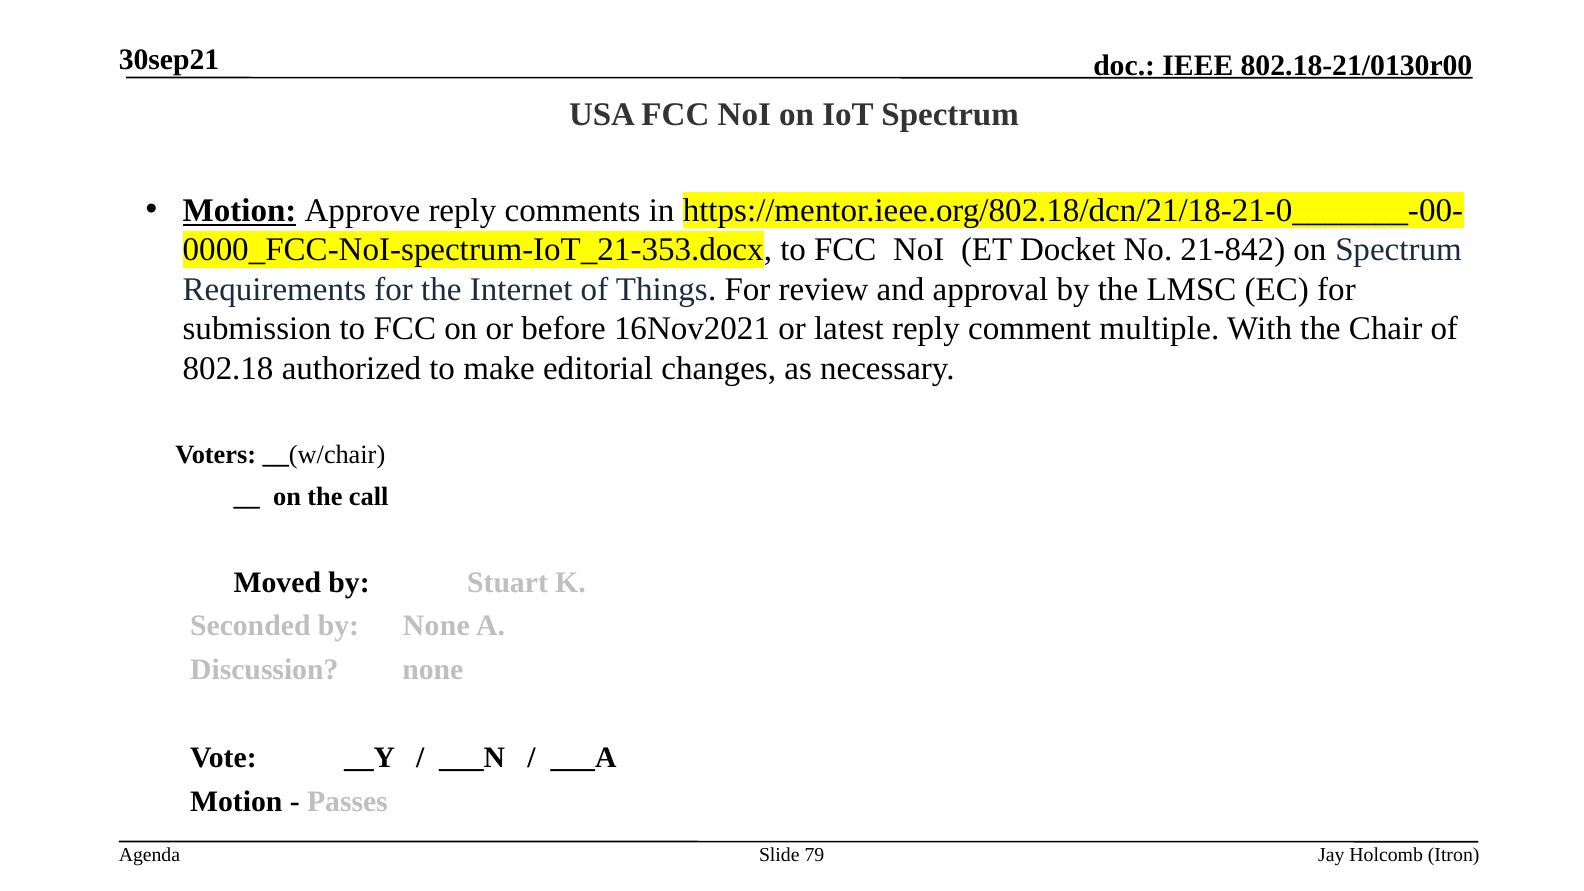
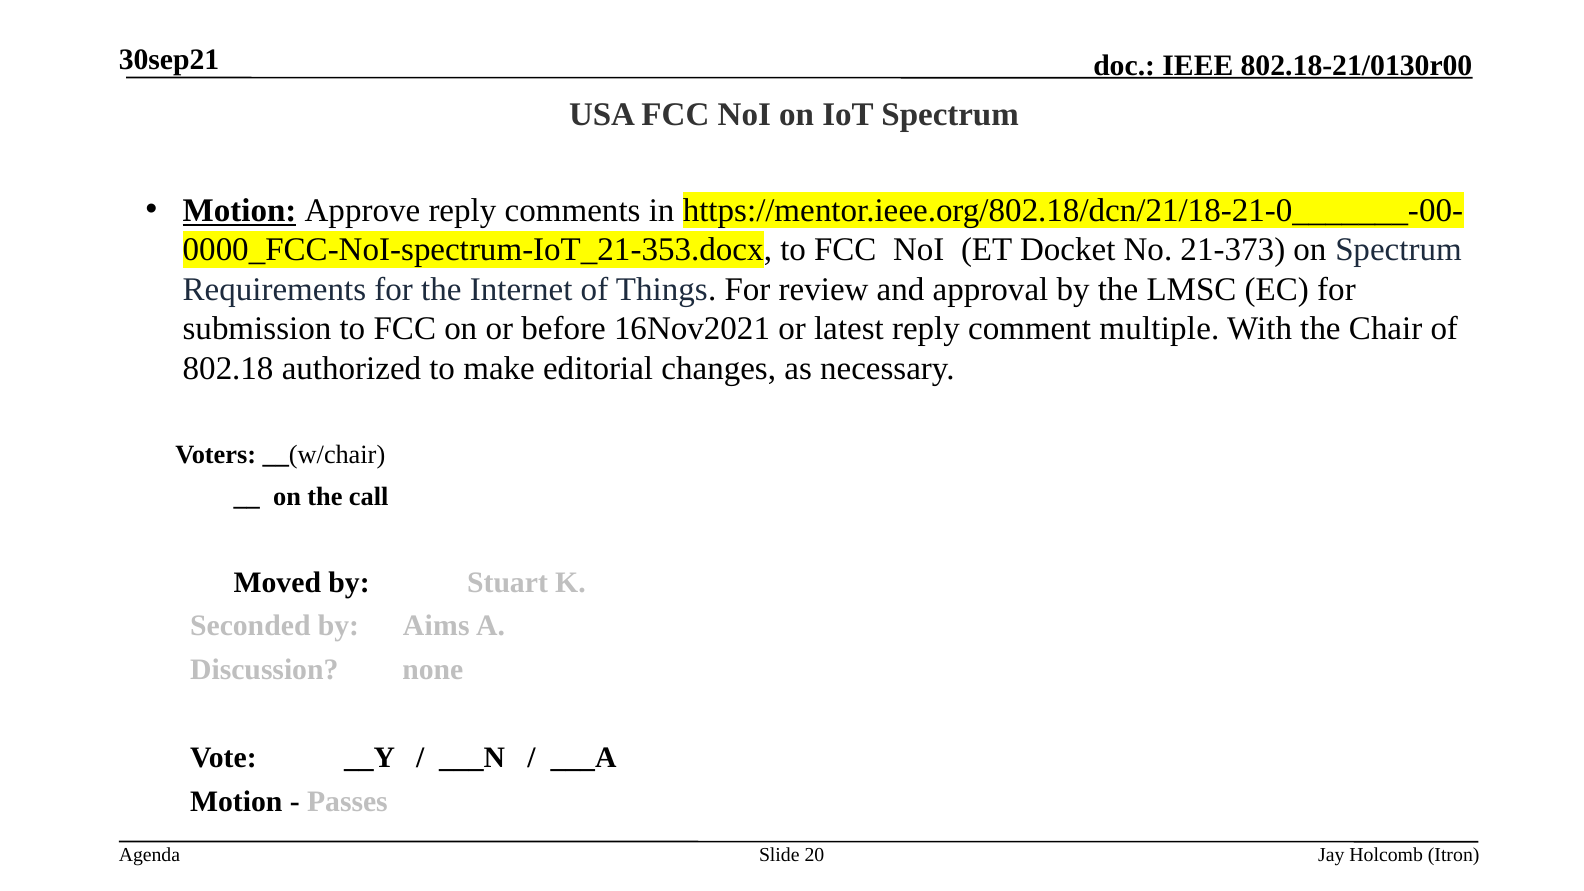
21-842: 21-842 -> 21-373 (1233, 250)
by None: None -> Aims (436, 626)
79: 79 -> 20 (814, 855)
